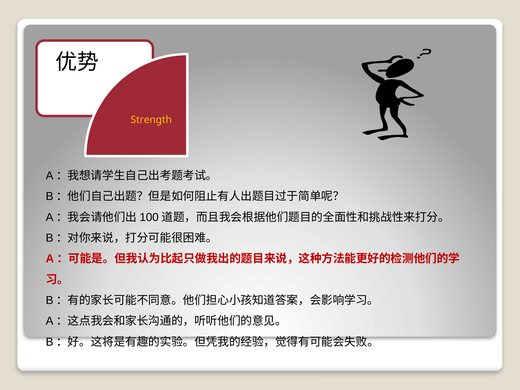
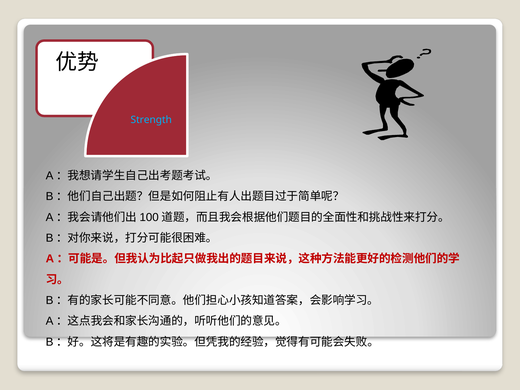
Strength colour: yellow -> light blue (151, 120)
